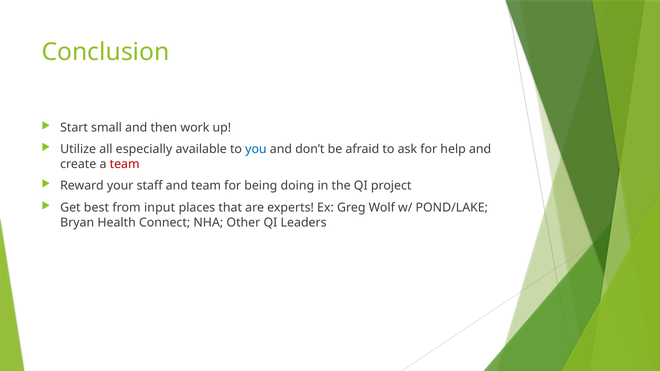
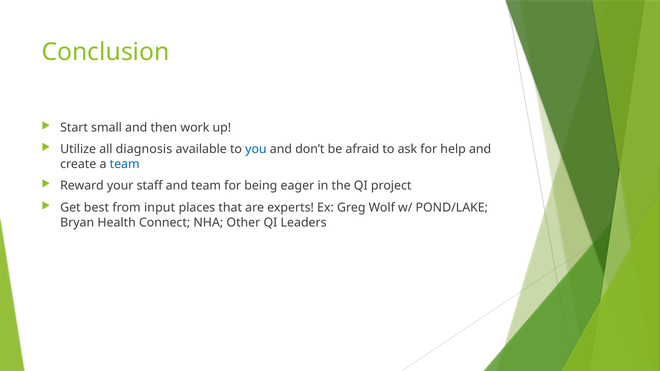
especially: especially -> diagnosis (144, 149)
team colour: red -> blue (125, 164)
doing: doing -> eager (297, 186)
